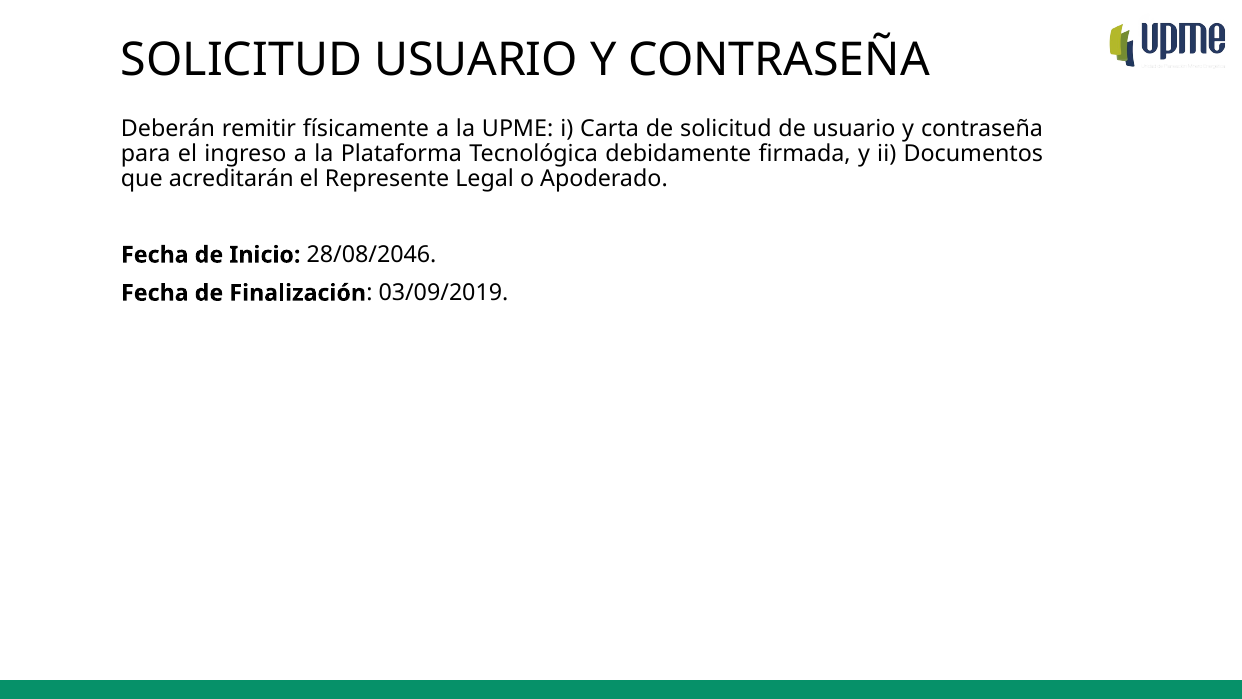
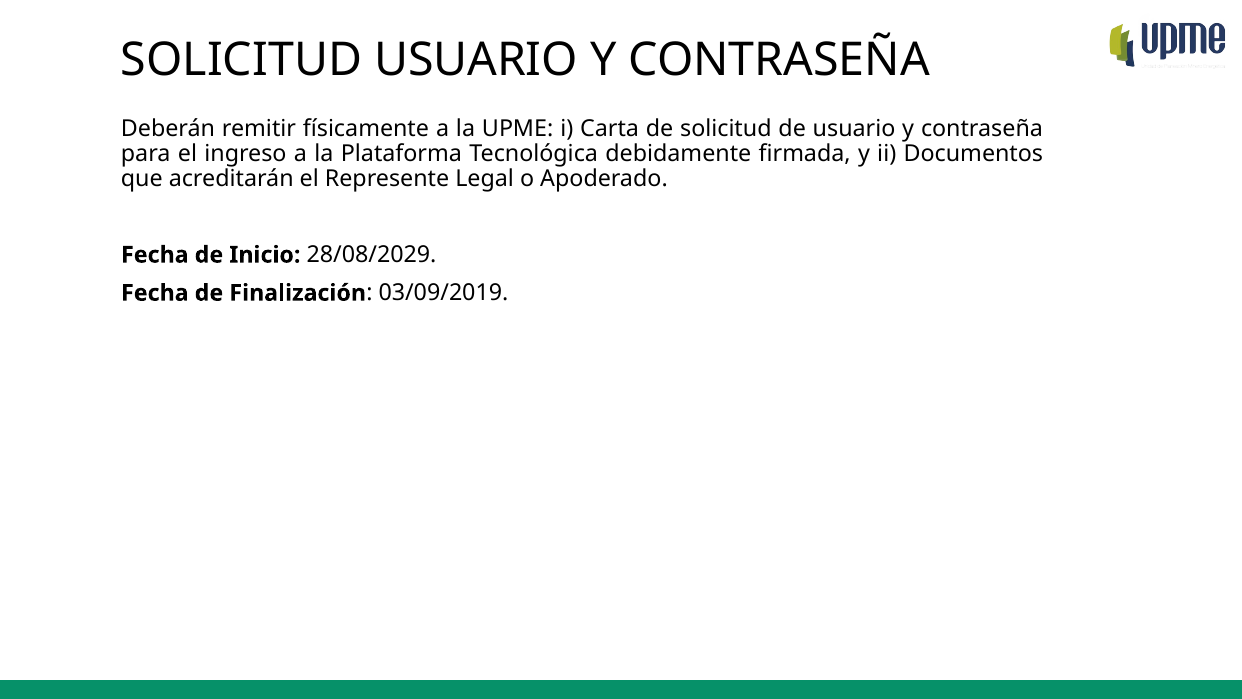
28/08/2046: 28/08/2046 -> 28/08/2029 (372, 255)
